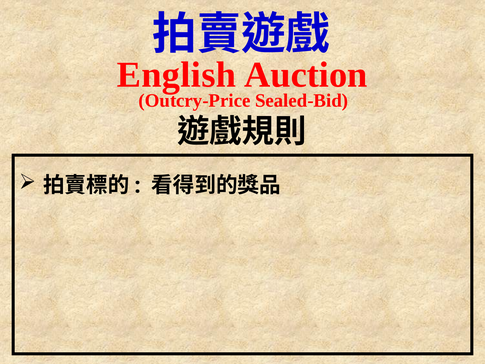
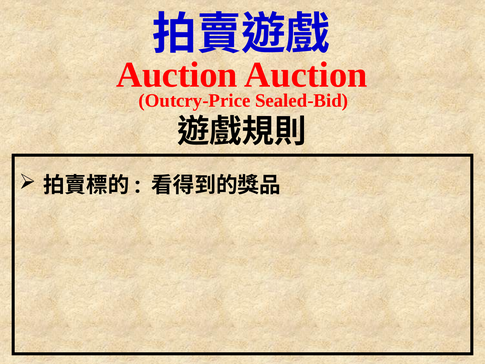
English: English -> Auction (177, 75)
